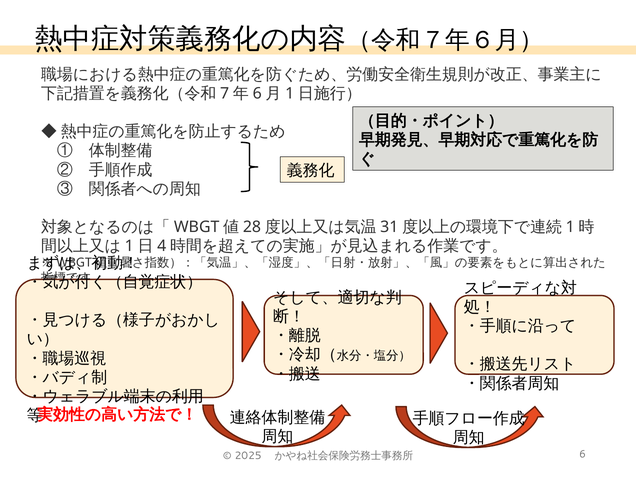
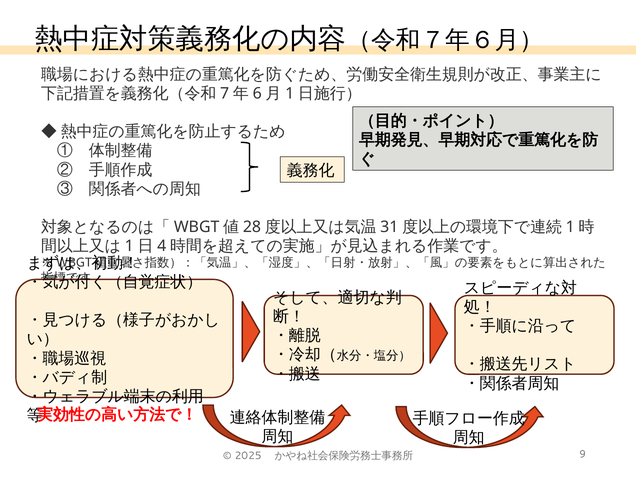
6: 6 -> 9 (583, 454)
